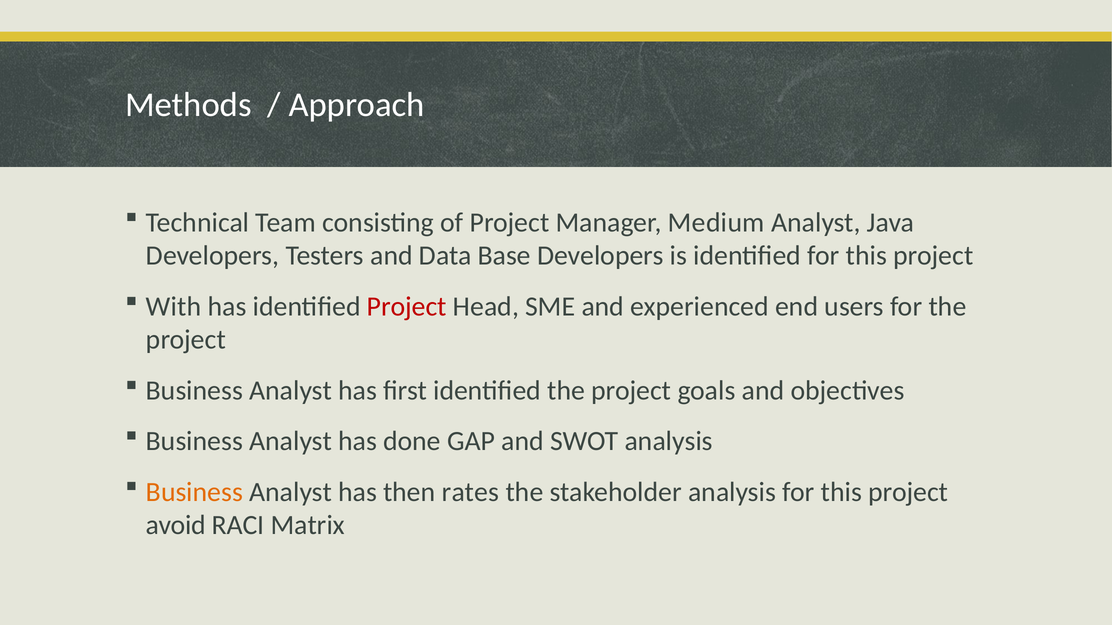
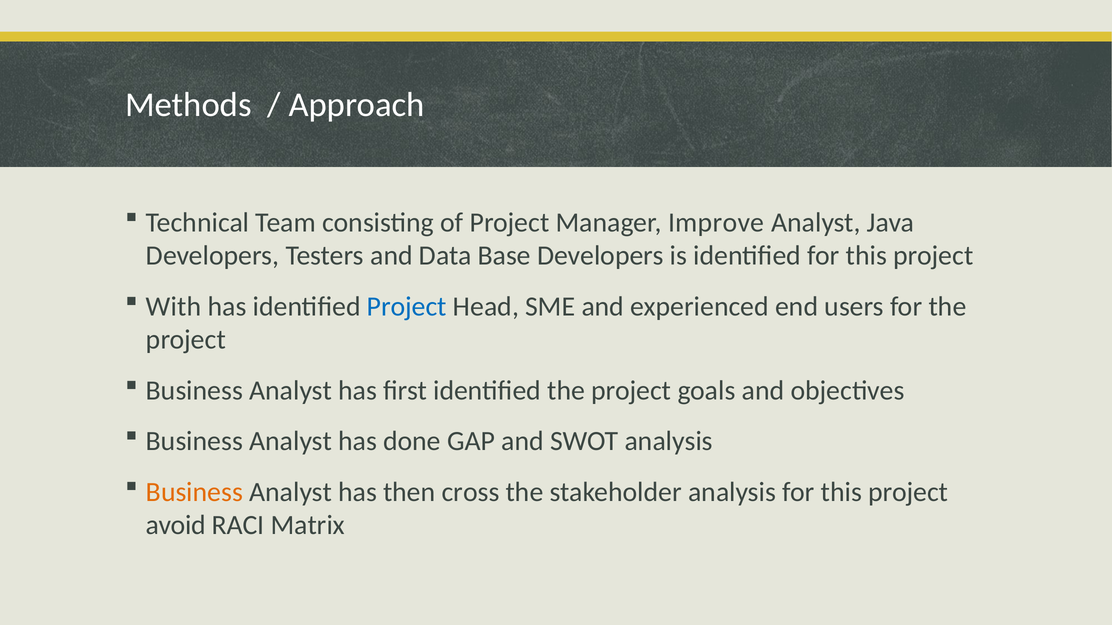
Medium: Medium -> Improve (716, 223)
Project colour: red -> blue (407, 307)
rates: rates -> cross (471, 492)
